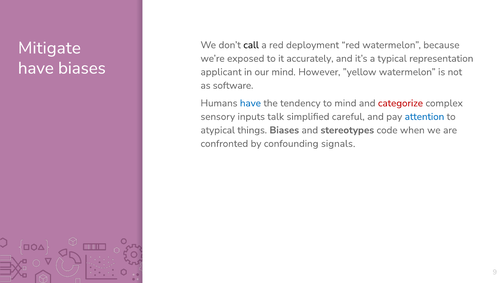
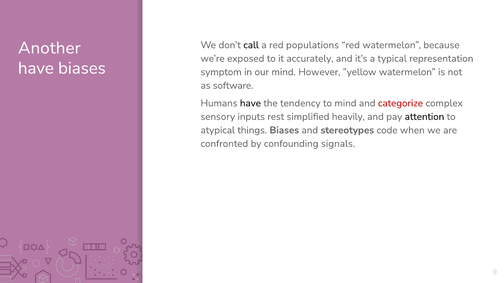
deployment: deployment -> populations (313, 45)
Mitigate: Mitigate -> Another (49, 48)
applicant: applicant -> symptom (221, 72)
have colour: blue -> black (250, 103)
talk: talk -> rest (276, 117)
careful: careful -> heavily (348, 117)
attention colour: blue -> black (424, 117)
